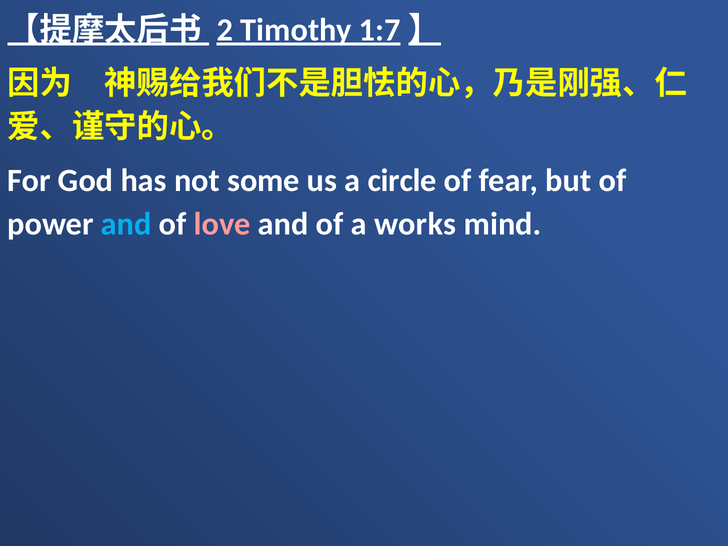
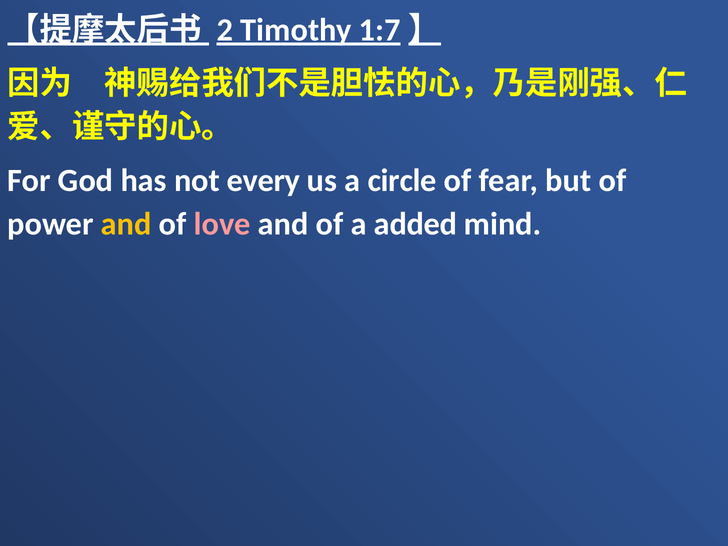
some: some -> every (264, 181)
and colour: light blue -> yellow (126, 224)
works: works -> added (415, 224)
